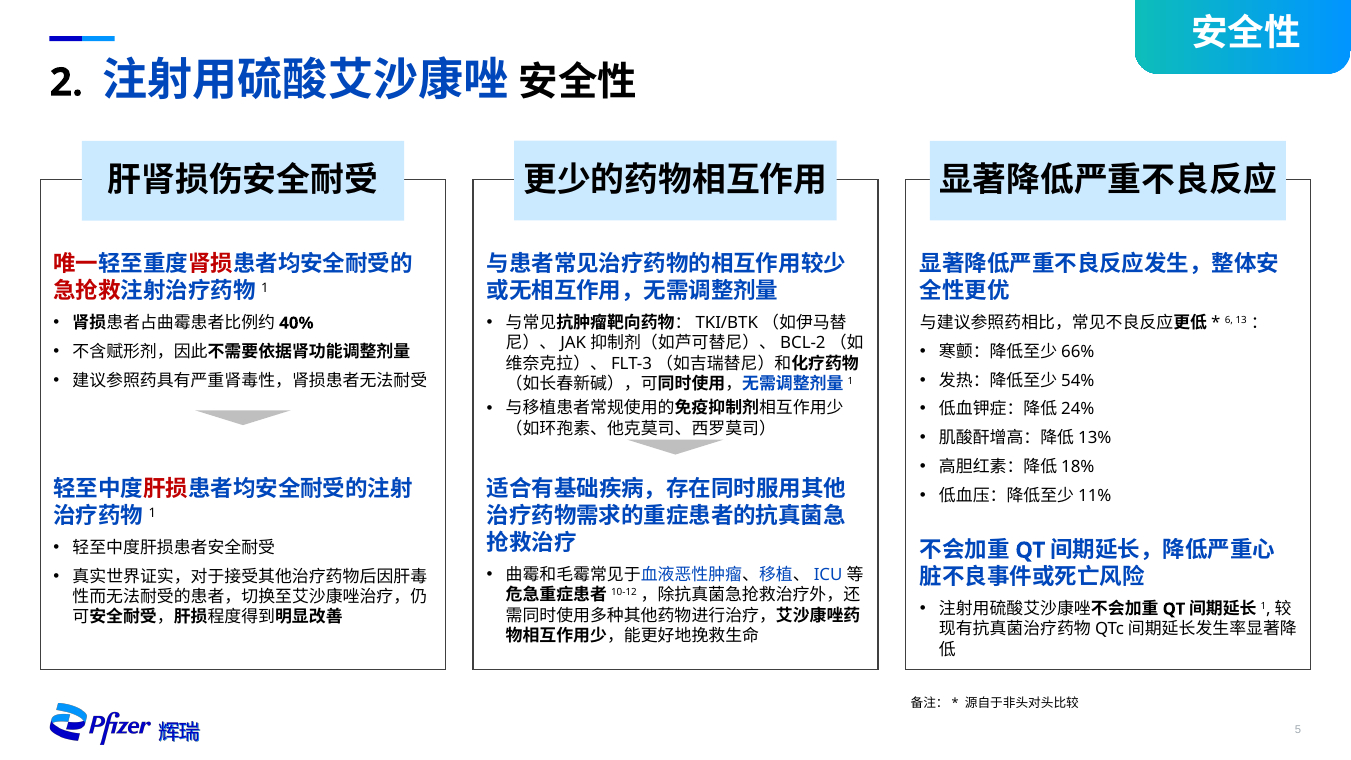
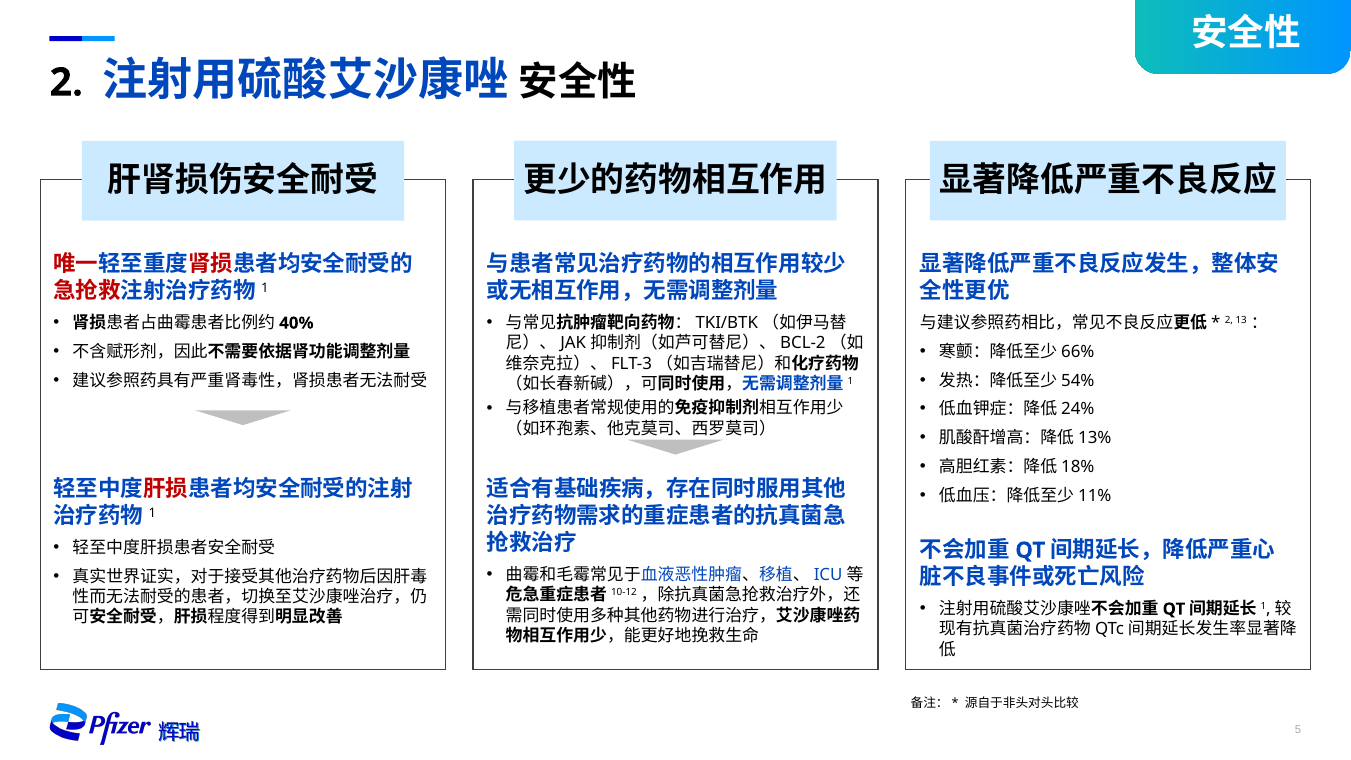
6: 6 -> 2 (1229, 320)
